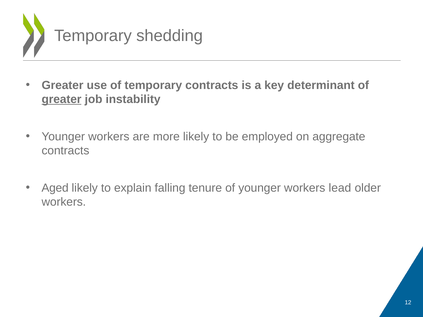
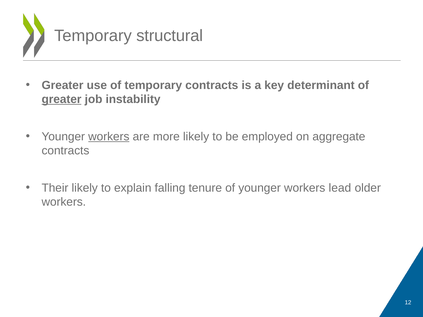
shedding: shedding -> structural (170, 36)
workers underline: none -> present (109, 137)
Aged: Aged -> Their (55, 188)
